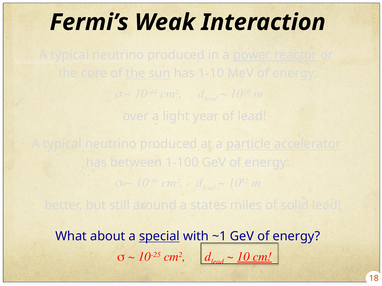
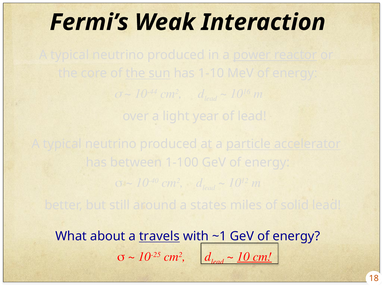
special: special -> travels (159, 237)
